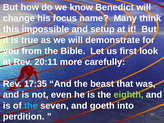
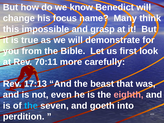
setup: setup -> grasp (103, 29)
20:11: 20:11 -> 70:11 (46, 62)
17:35: 17:35 -> 17:13 (35, 84)
eighth colour: light green -> pink (129, 95)
